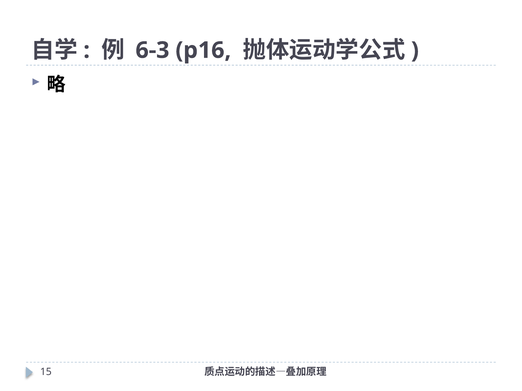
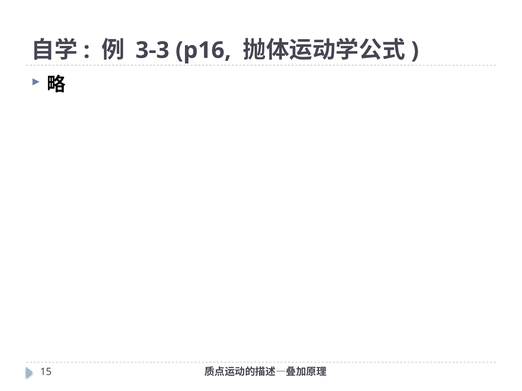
6-3: 6-3 -> 3-3 (152, 50)
